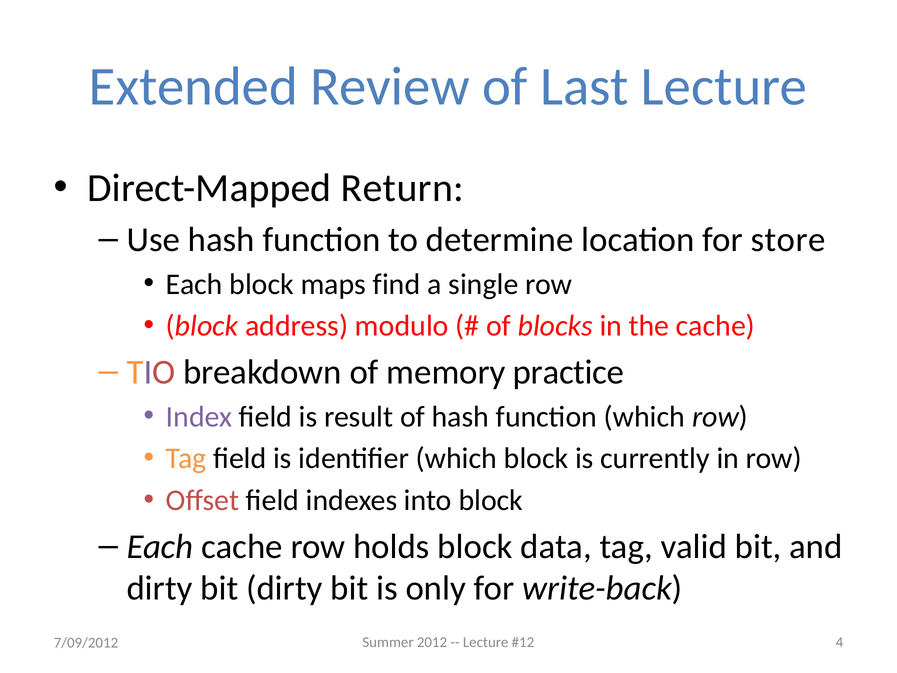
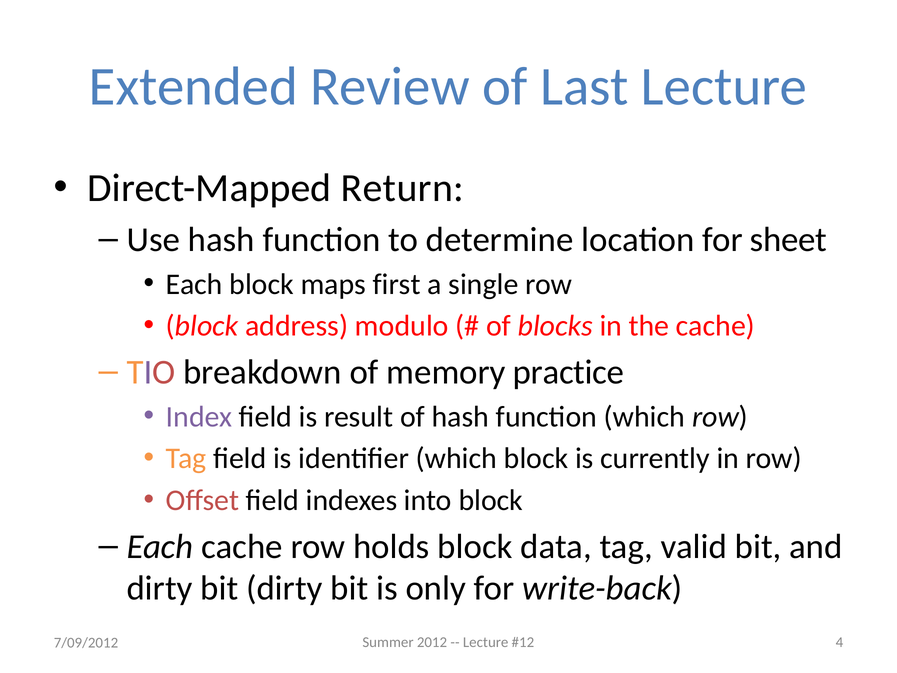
store: store -> sheet (788, 240)
find: find -> first (397, 284)
